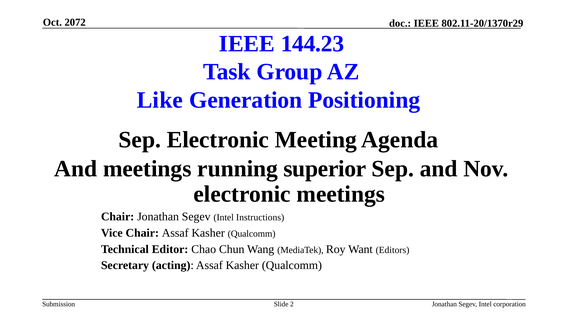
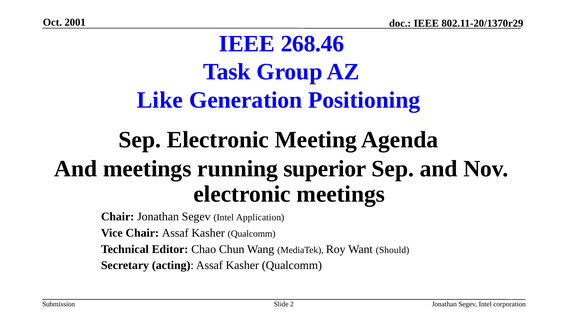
2072: 2072 -> 2001 (75, 22)
144.23: 144.23 -> 268.46 (312, 44)
Instructions: Instructions -> Application (260, 217)
Editors: Editors -> Should (393, 250)
